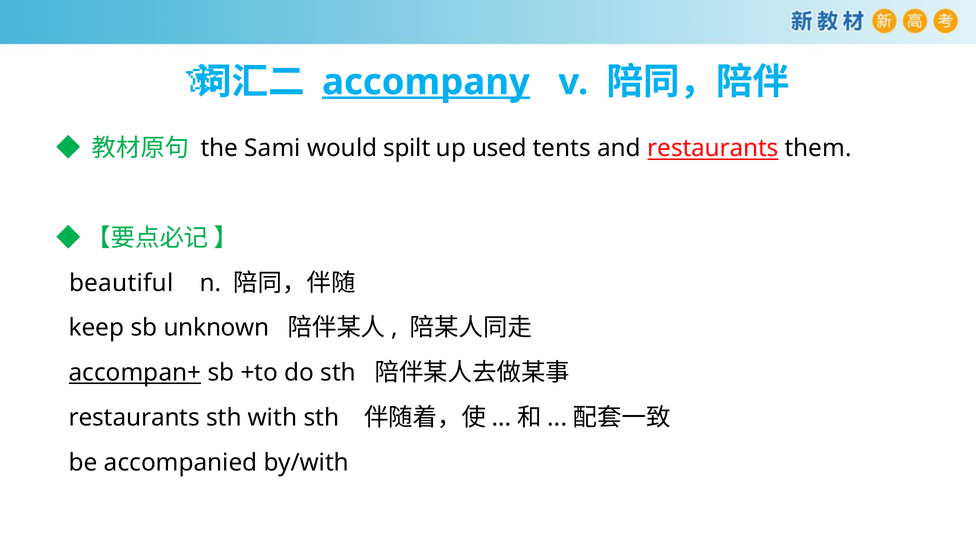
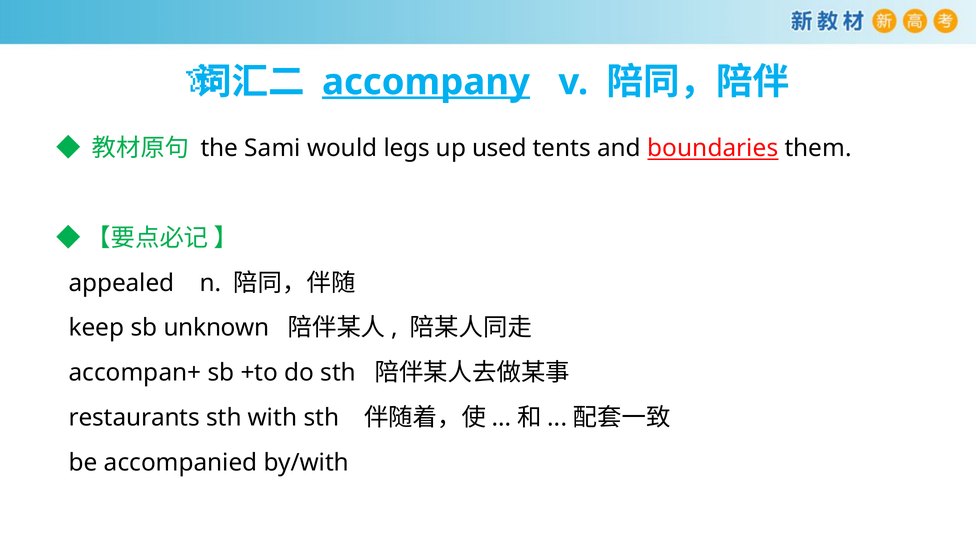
spilt: spilt -> legs (407, 148)
and restaurants: restaurants -> boundaries (713, 148)
beautiful: beautiful -> appealed (122, 283)
accompan+ underline: present -> none (135, 373)
